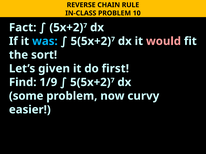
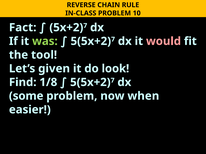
was colour: light blue -> light green (45, 41)
sort: sort -> tool (44, 55)
first: first -> look (115, 69)
1/9: 1/9 -> 1/8 (48, 83)
curvy: curvy -> when (143, 96)
